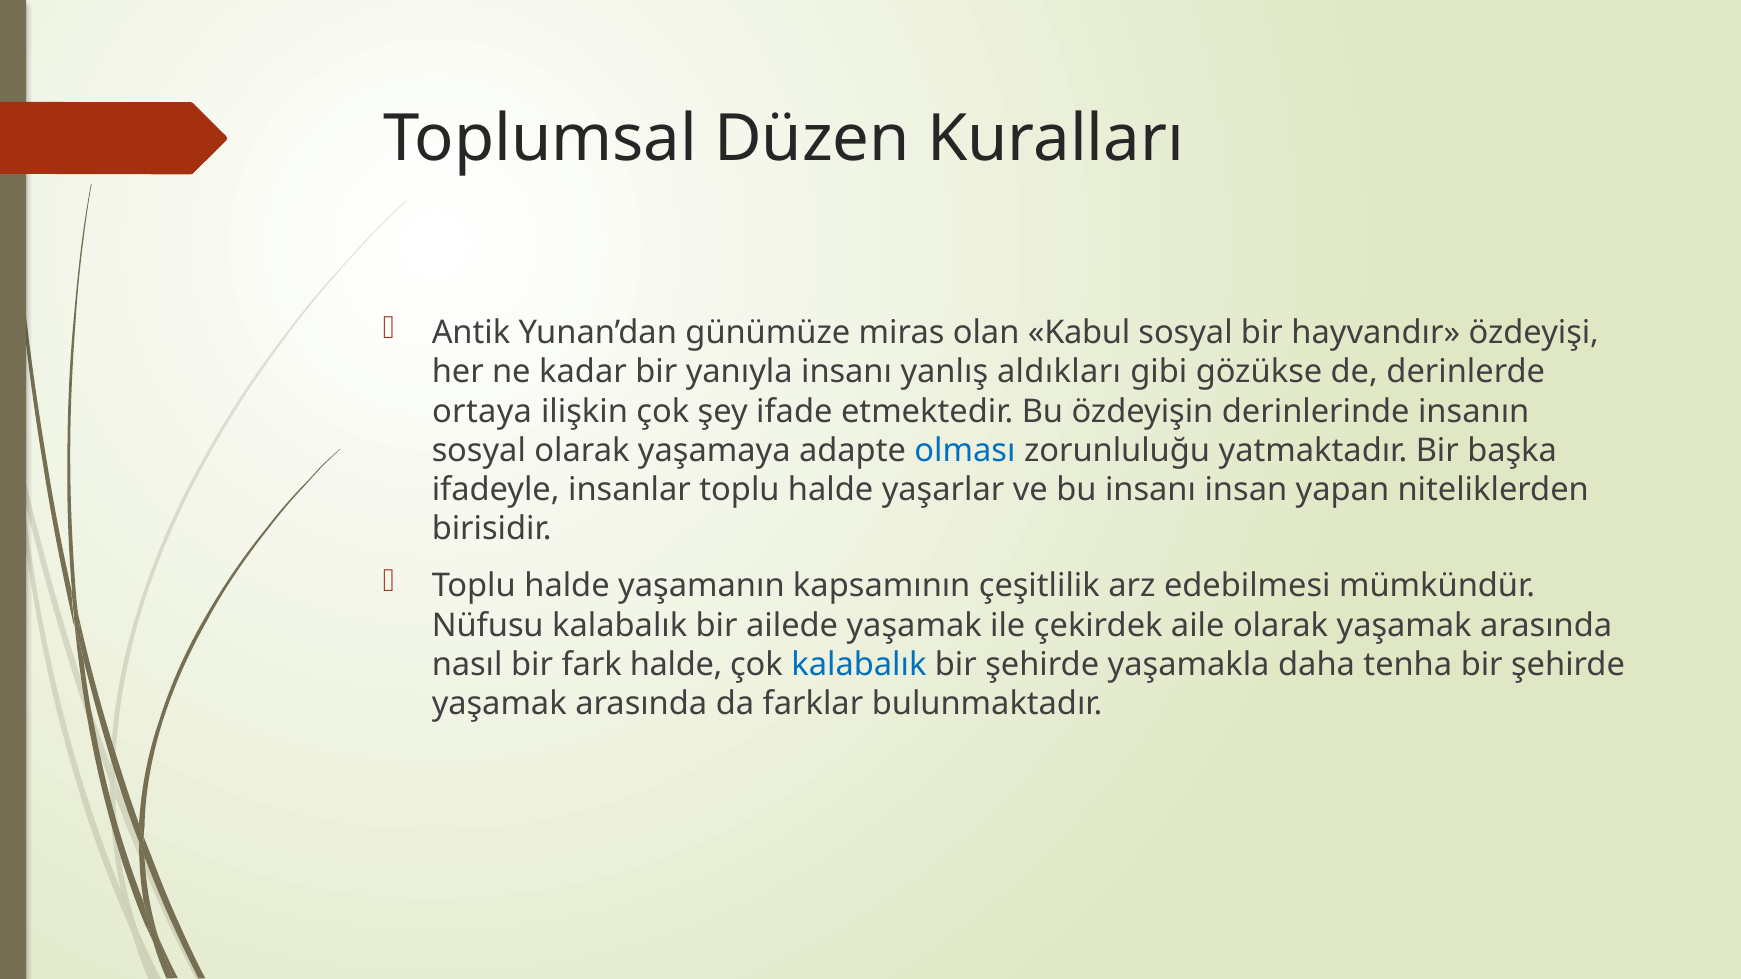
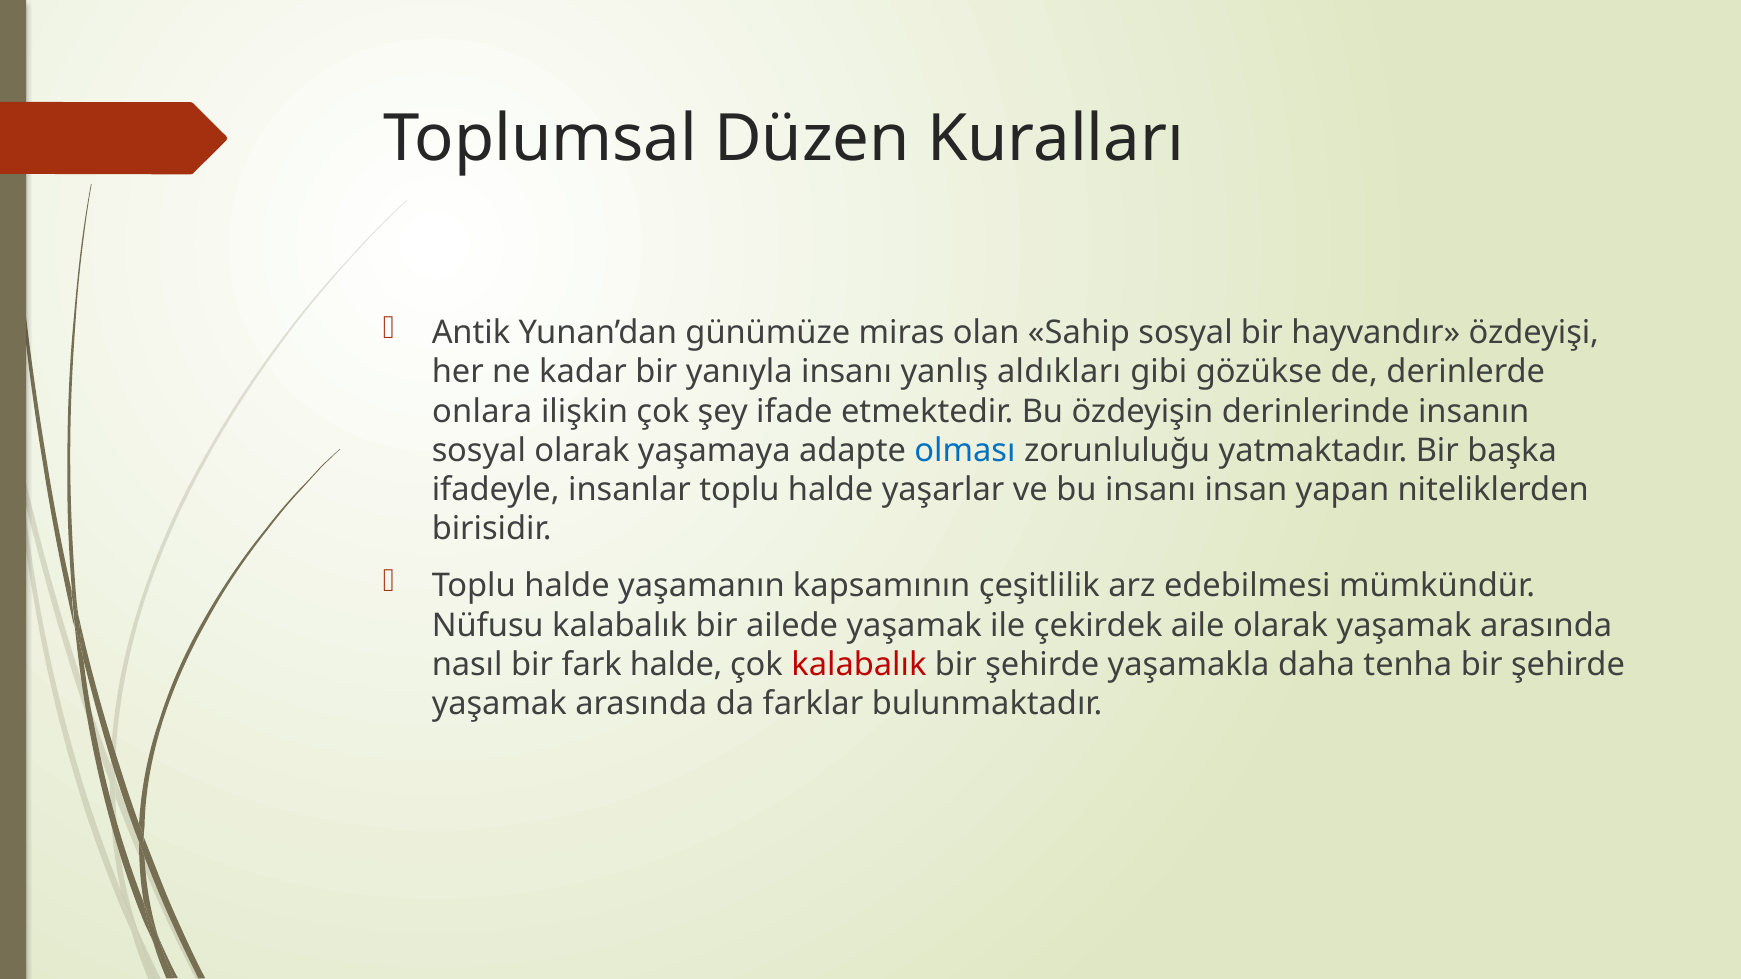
Kabul: Kabul -> Sahip (1079, 333)
ortaya: ortaya -> onlara (482, 411)
kalabalık colour: blue -> red (859, 665)
